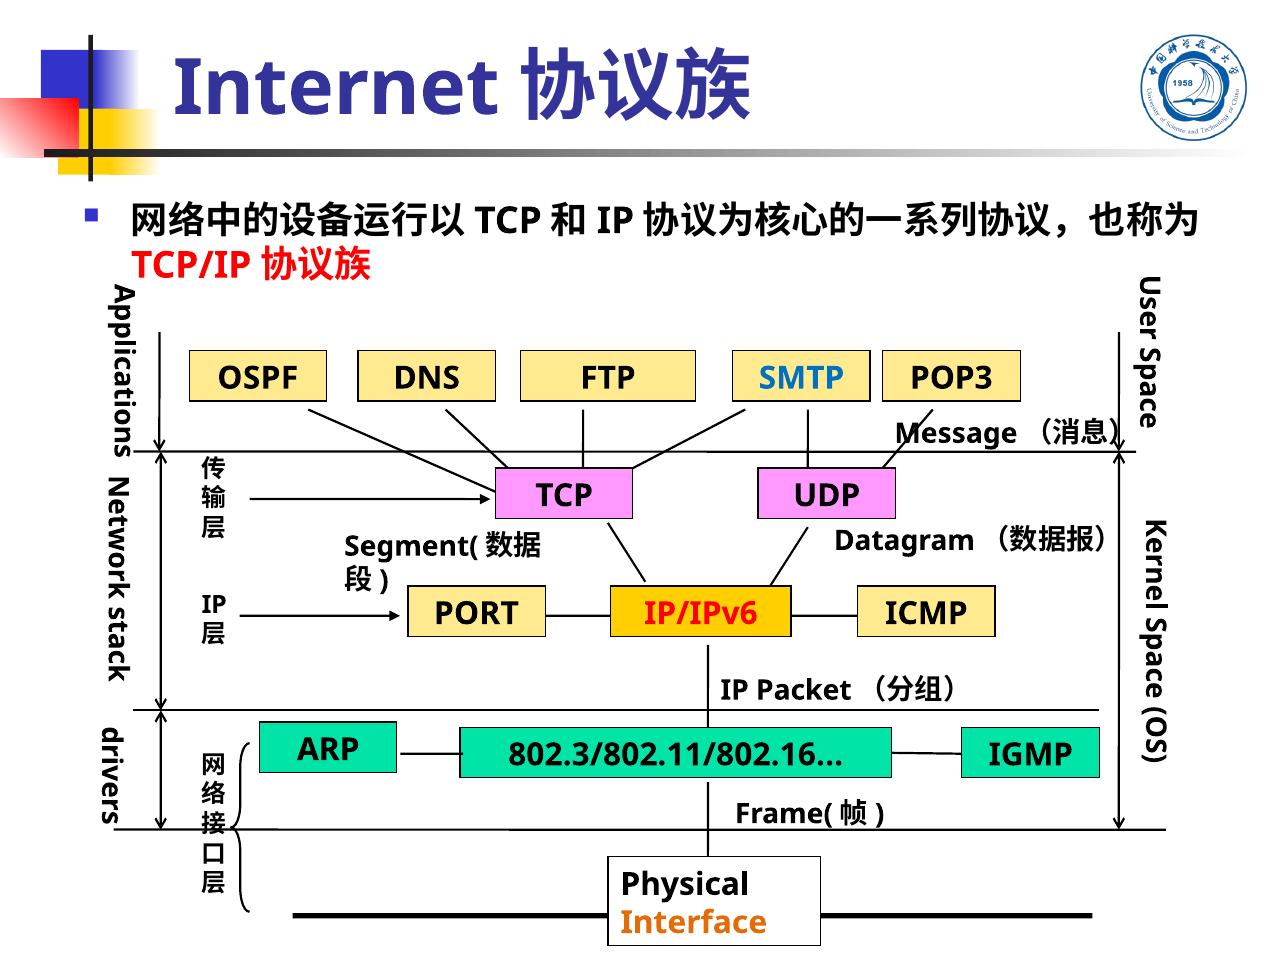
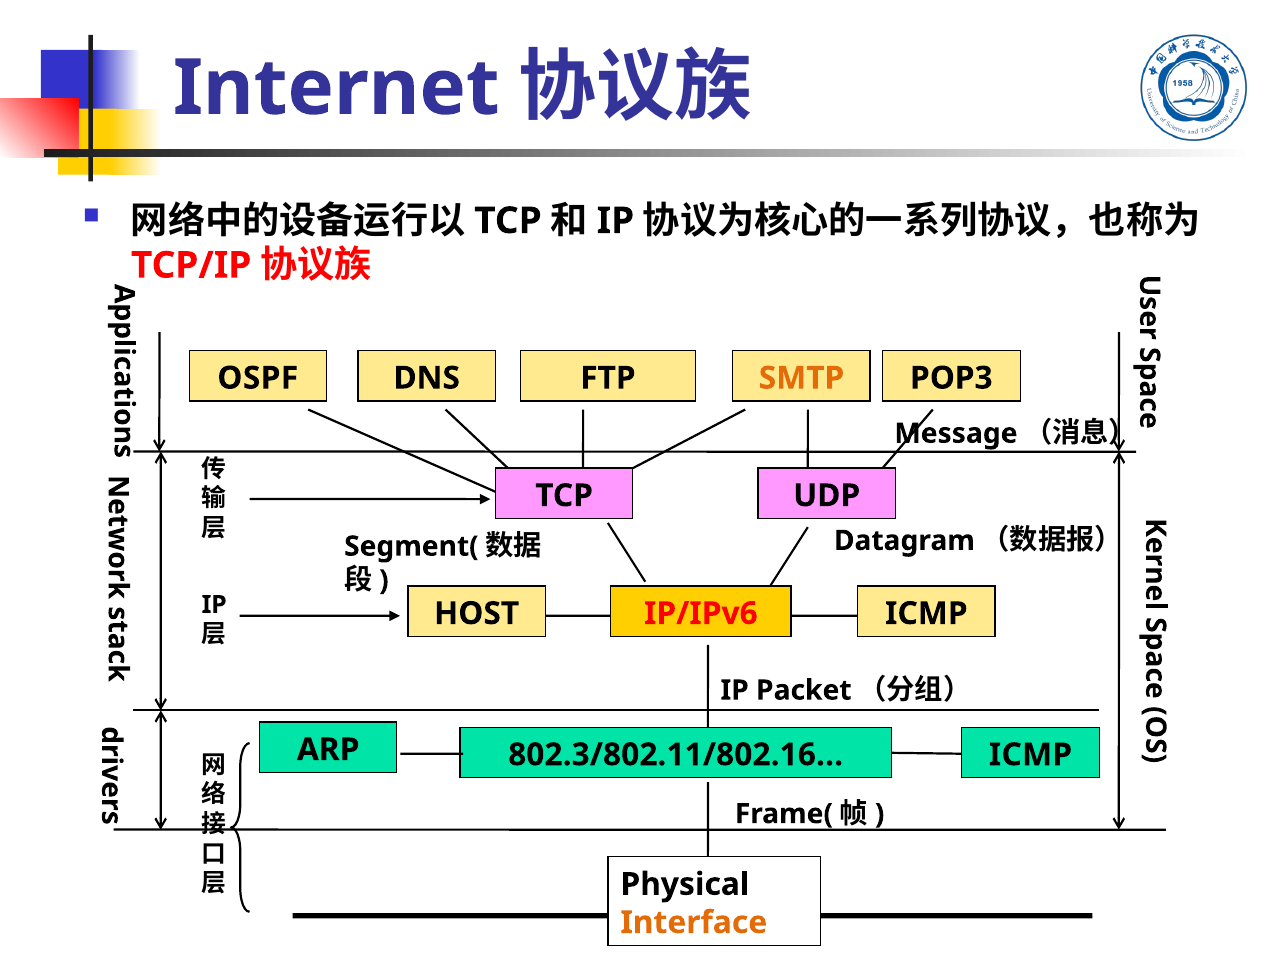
SMTP colour: blue -> orange (801, 378)
PORT: PORT -> HOST (477, 614)
802.3/802.11/802.16… IGMP: IGMP -> ICMP (1030, 755)
